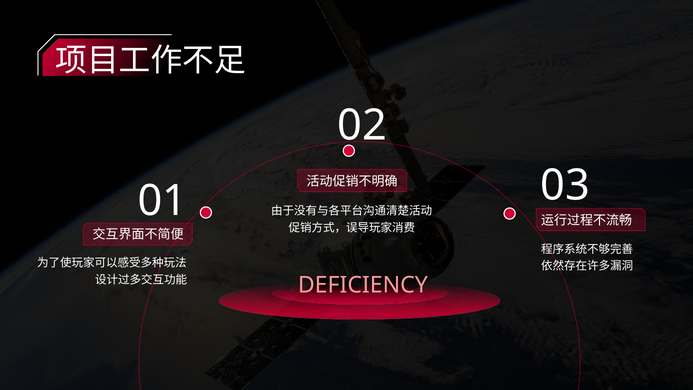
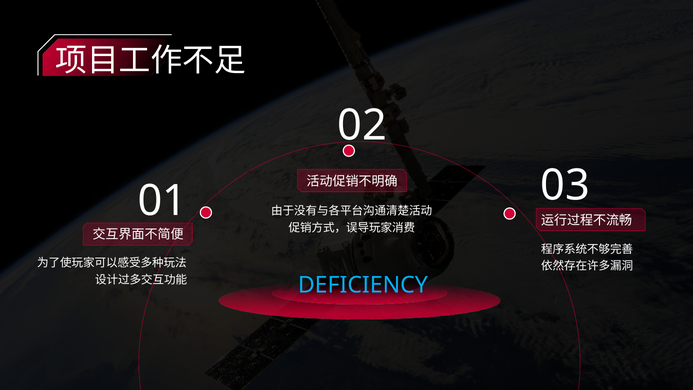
DEFICIENCY colour: pink -> light blue (363, 285)
